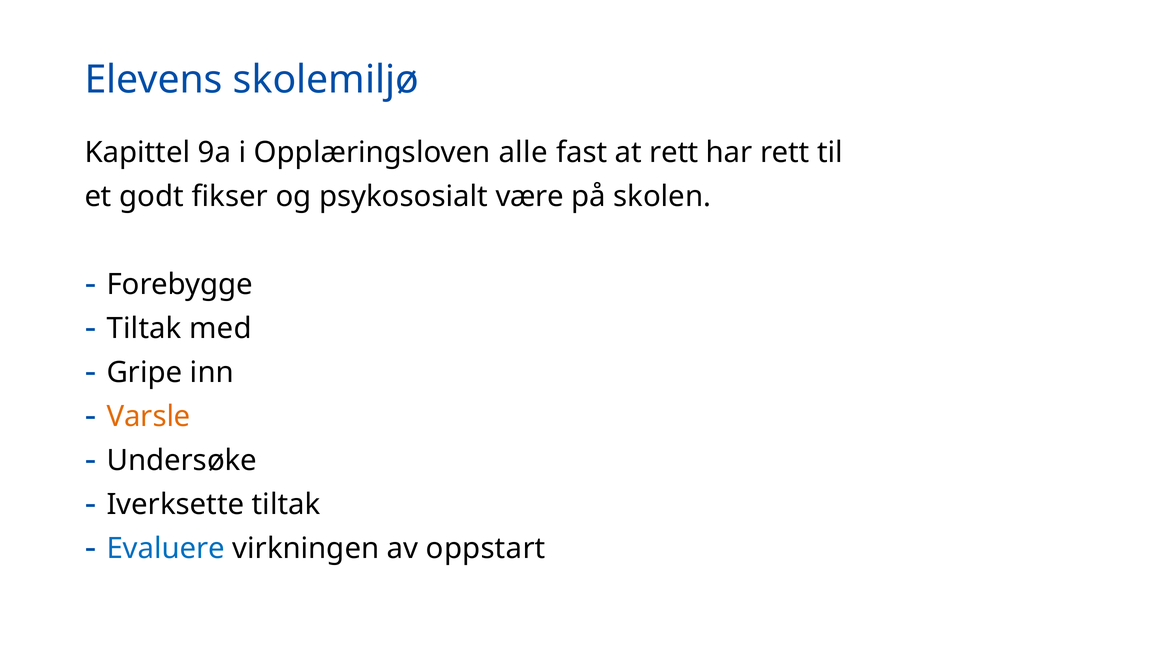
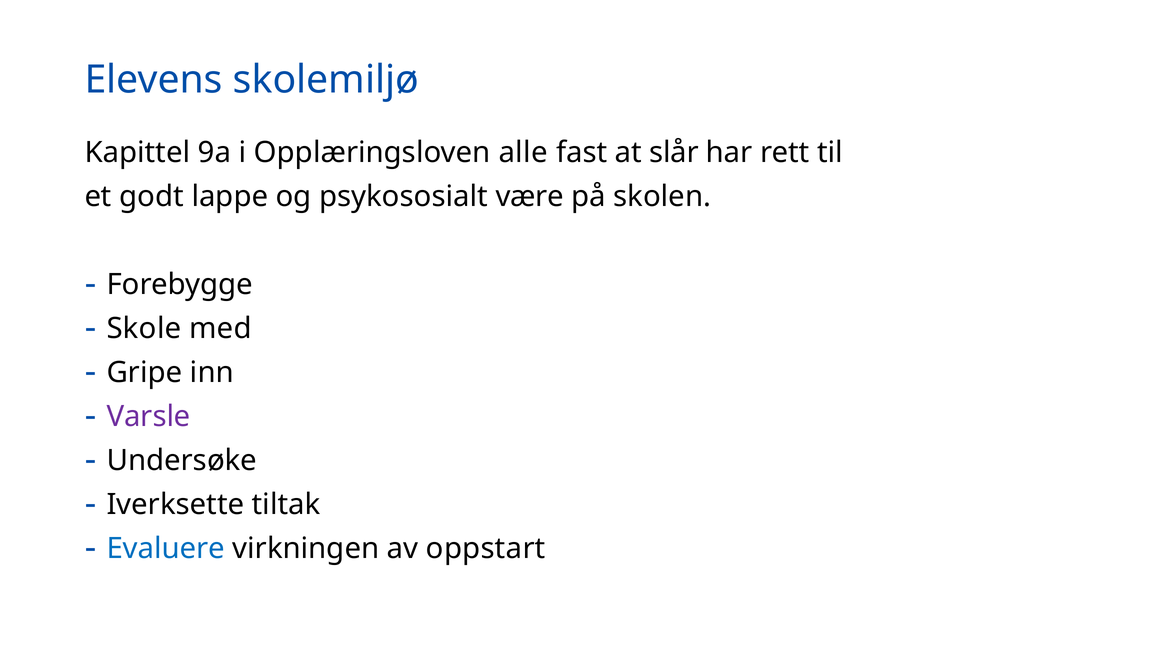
at rett: rett -> slår (674, 152)
fikser: fikser -> lappe (230, 196)
Tiltak: Tiltak -> Skole (144, 328)
Varsle colour: orange -> purple (149, 416)
